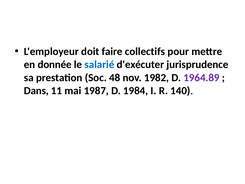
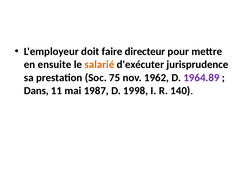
collectifs: collectifs -> directeur (145, 51)
donnée: donnée -> ensuite (55, 64)
salarié colour: blue -> orange (99, 64)
48: 48 -> 75 (115, 78)
1982: 1982 -> 1962 (157, 78)
1984: 1984 -> 1998 (136, 91)
